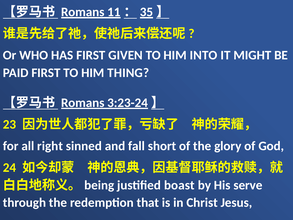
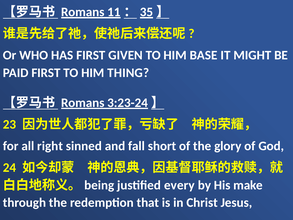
INTO: INTO -> BASE (204, 55)
boast: boast -> every (179, 185)
serve: serve -> make (248, 185)
